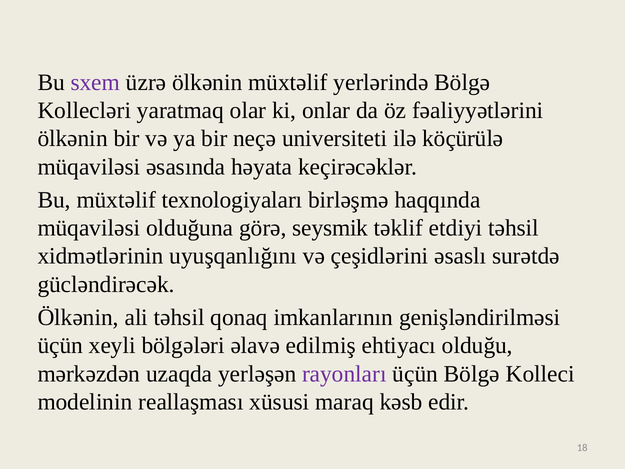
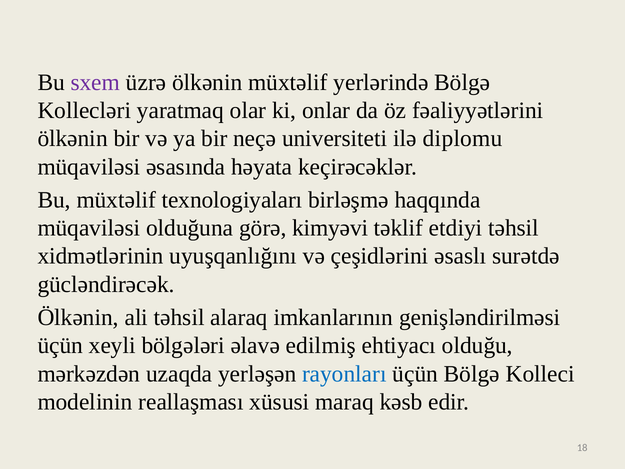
köçürülə: köçürülə -> diplomu (463, 139)
seysmik: seysmik -> kimyəvi (330, 228)
qonaq: qonaq -> alaraq (239, 317)
rayonları colour: purple -> blue (344, 374)
